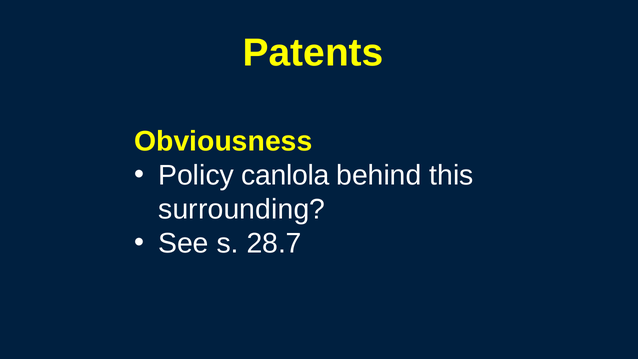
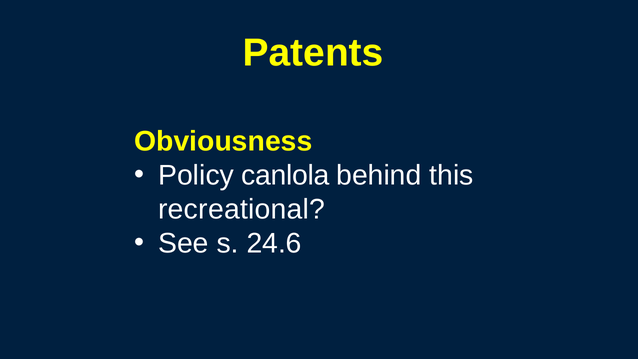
surrounding: surrounding -> recreational (242, 209)
28.7: 28.7 -> 24.6 (274, 243)
